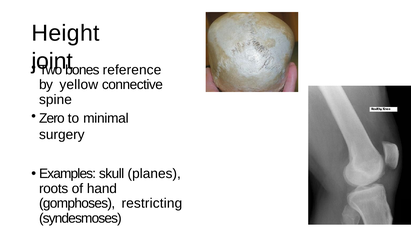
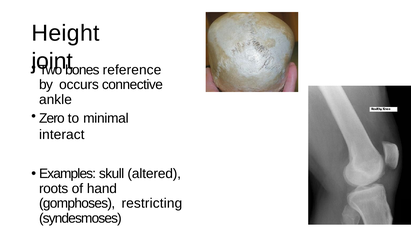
yellow: yellow -> occurs (79, 85)
spine: spine -> ankle (55, 100)
surgery: surgery -> interact (62, 135)
planes: planes -> altered (154, 174)
